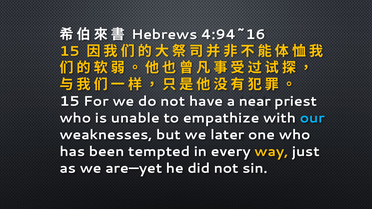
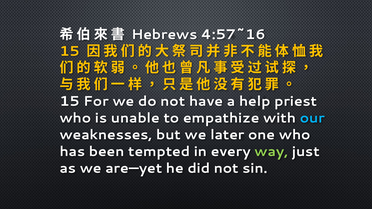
4:94~16: 4:94~16 -> 4:57~16 (233, 34)
near: near -> help (255, 101)
way colour: yellow -> light green (271, 152)
